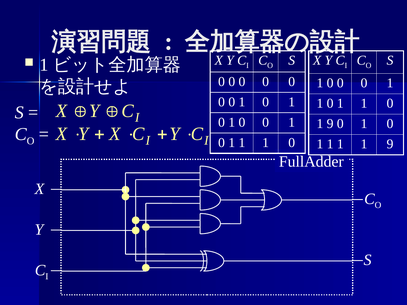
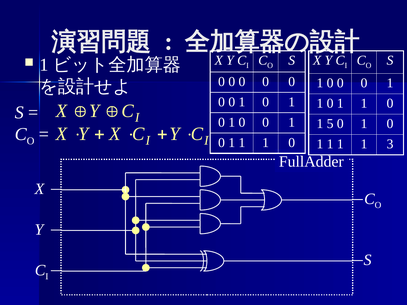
9: 9 -> 5 (330, 124)
1 1 9: 9 -> 3 (390, 144)
